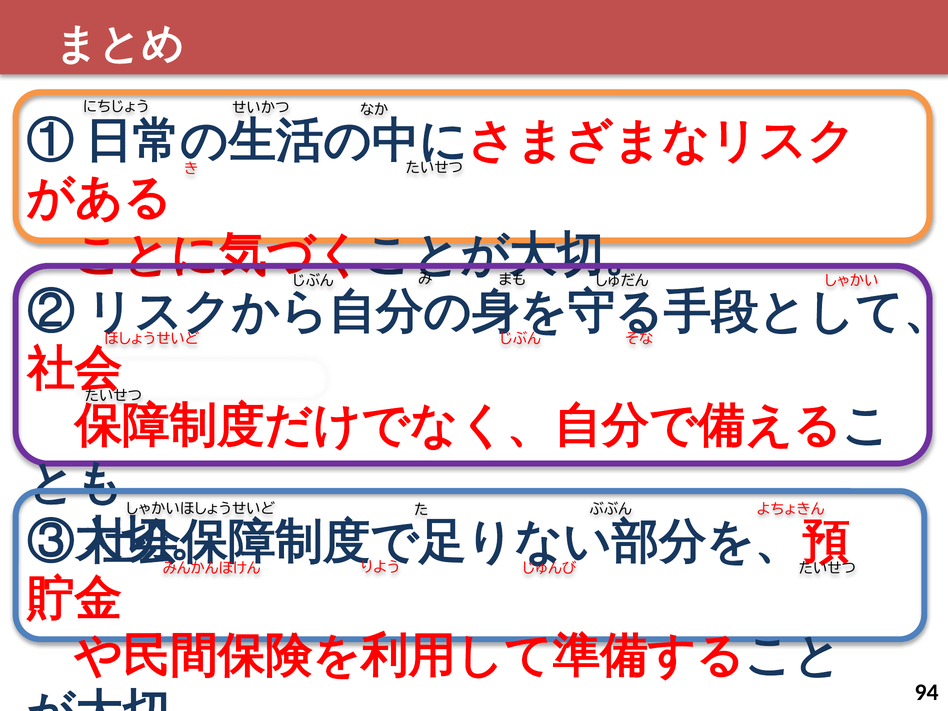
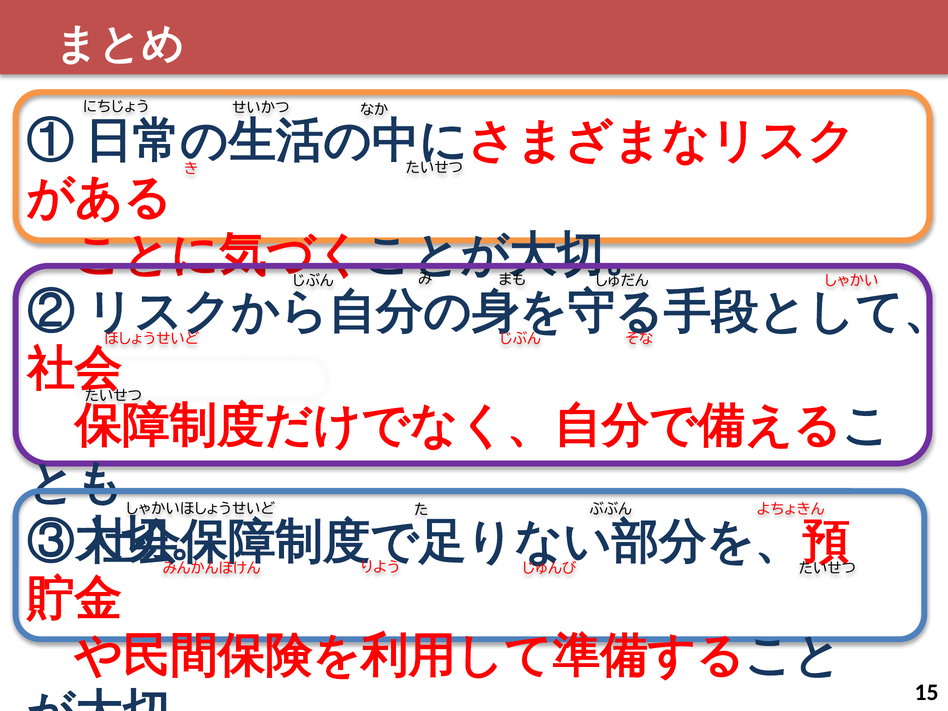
94: 94 -> 15 (927, 692)
